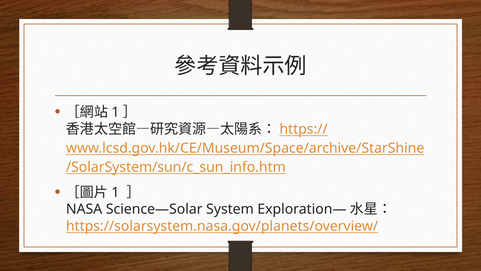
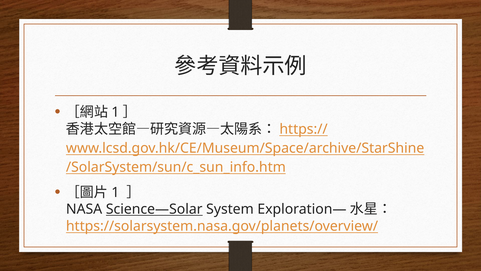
Science—Solar underline: none -> present (154, 209)
